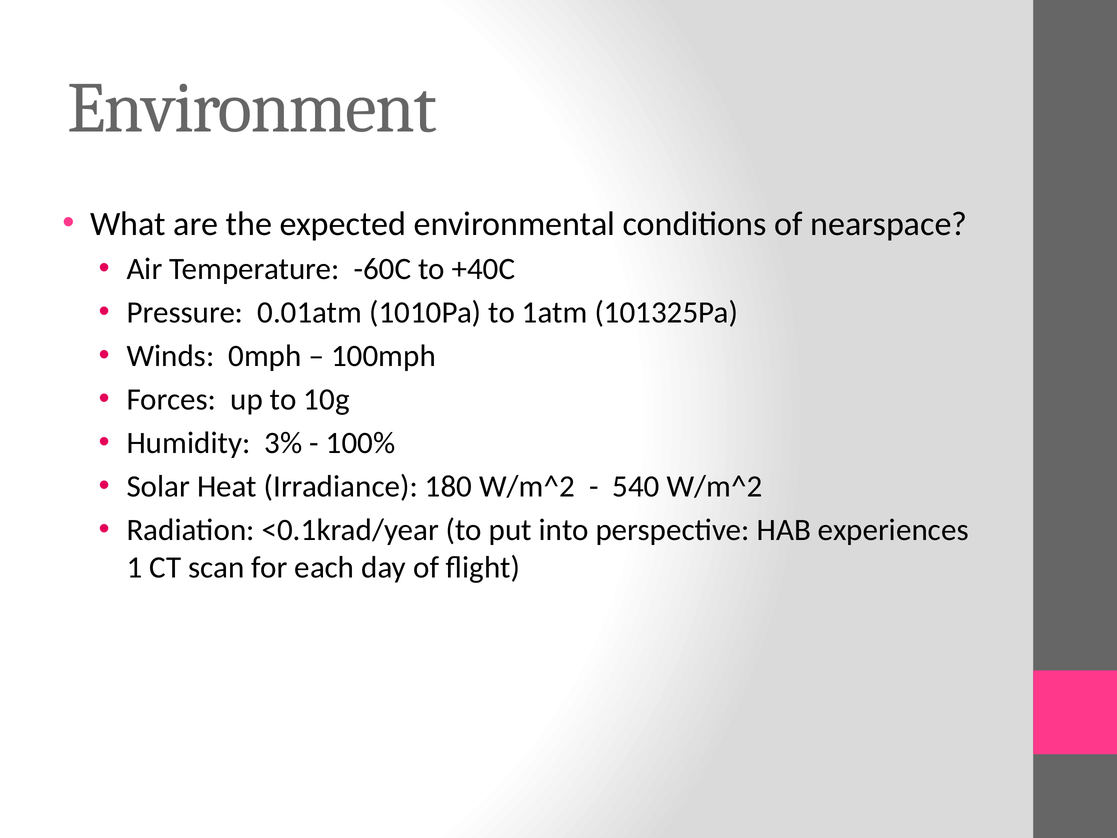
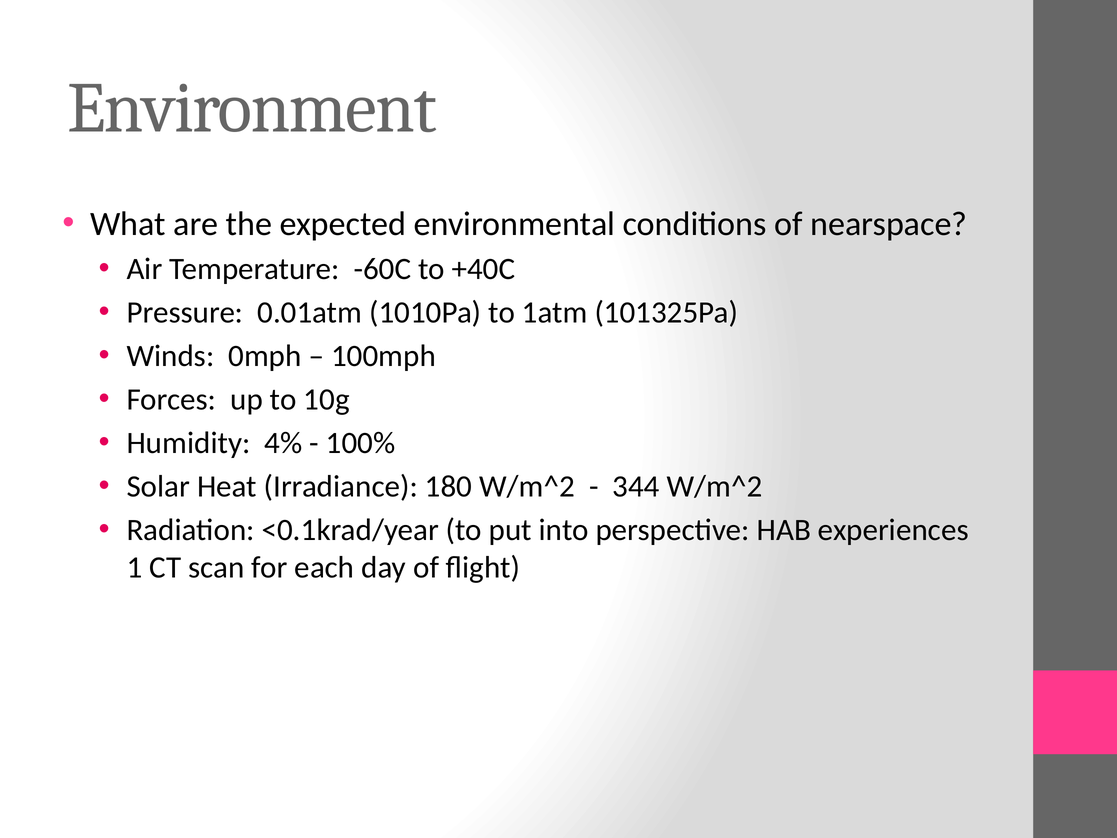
3%: 3% -> 4% (283, 443)
540: 540 -> 344 (636, 486)
